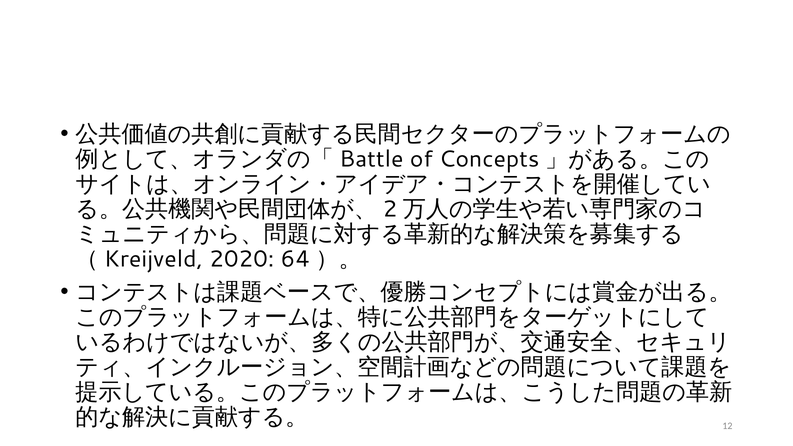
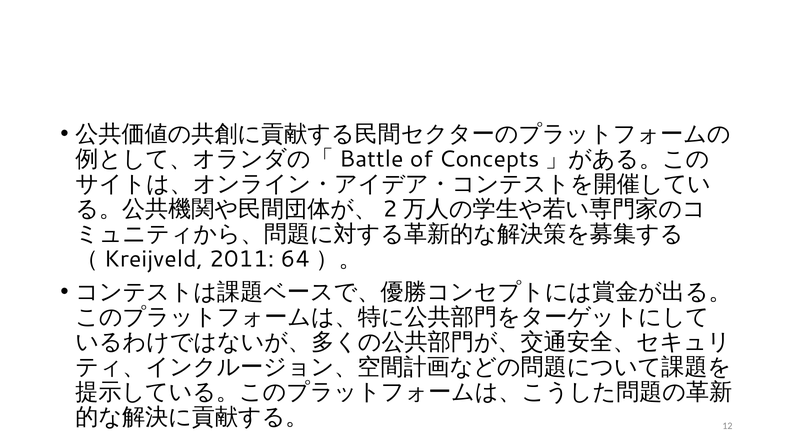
2020: 2020 -> 2011 (242, 259)
